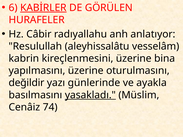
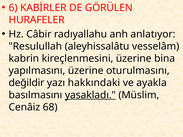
KABİRLER underline: present -> none (43, 8)
günlerinde: günlerinde -> hakkındaki (94, 83)
74: 74 -> 68 (50, 107)
